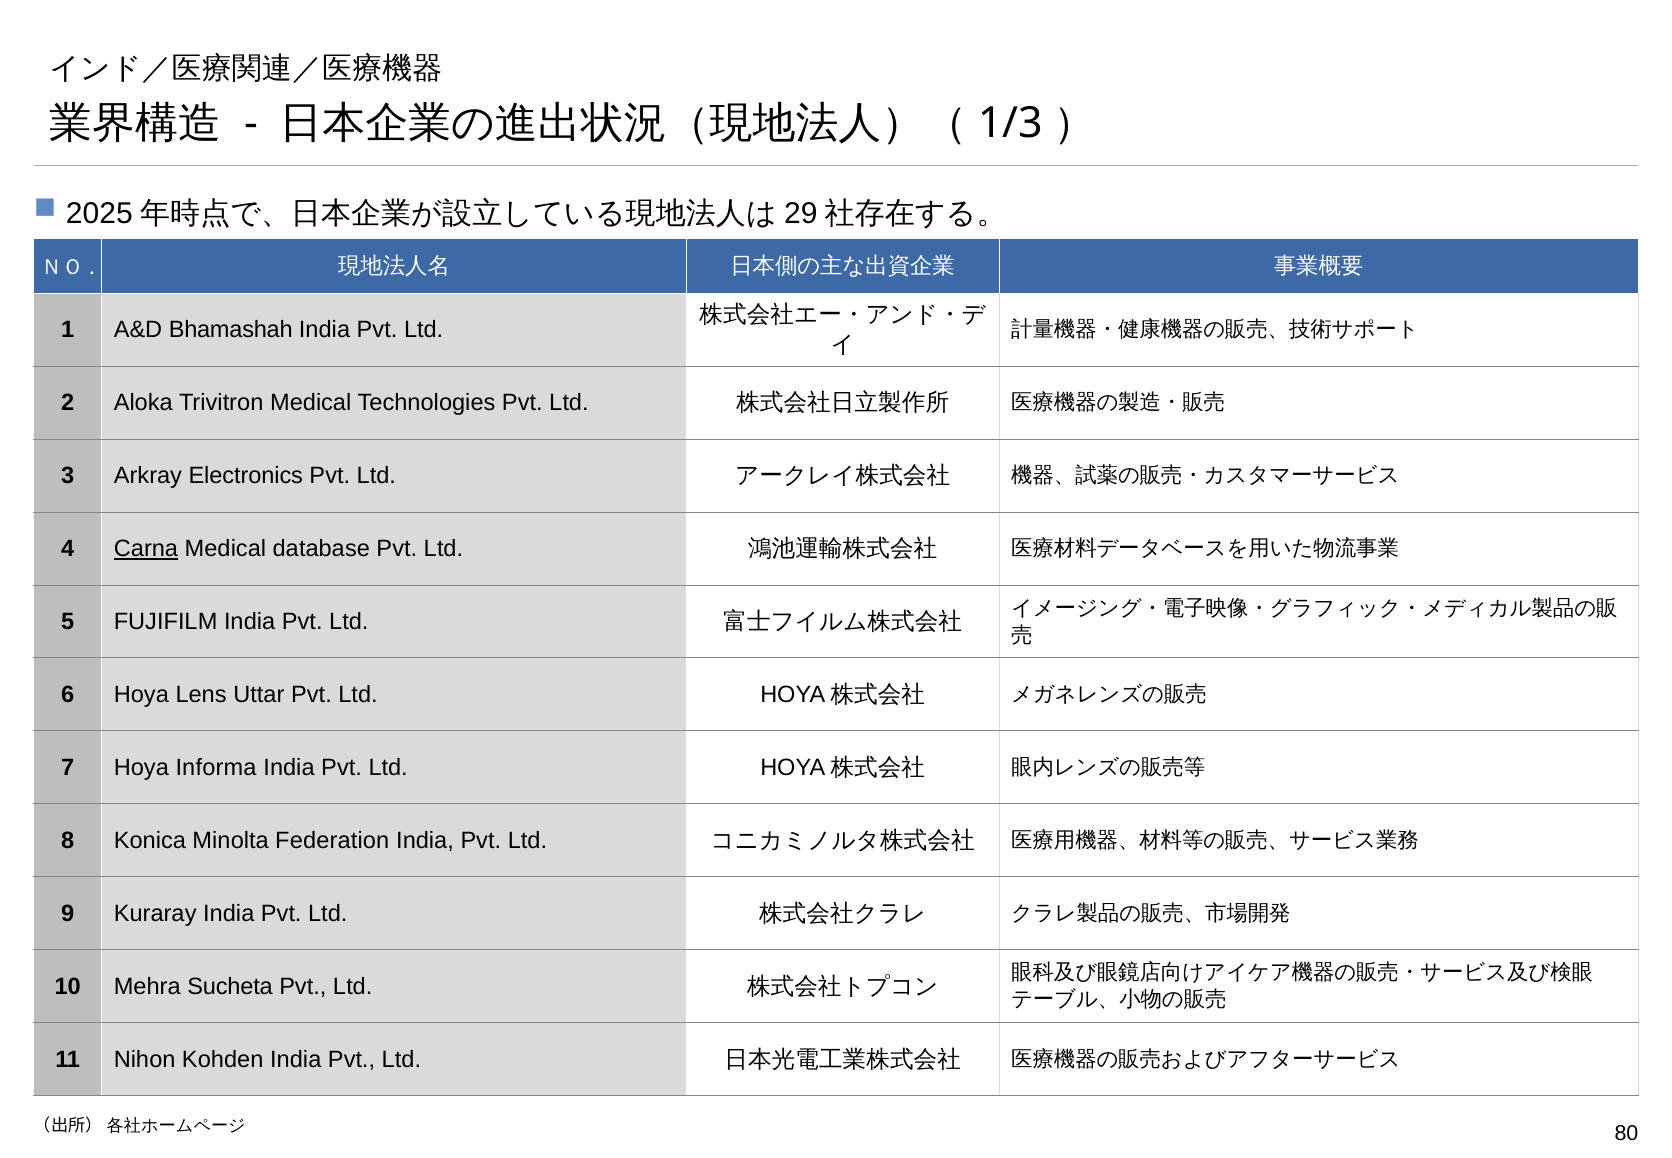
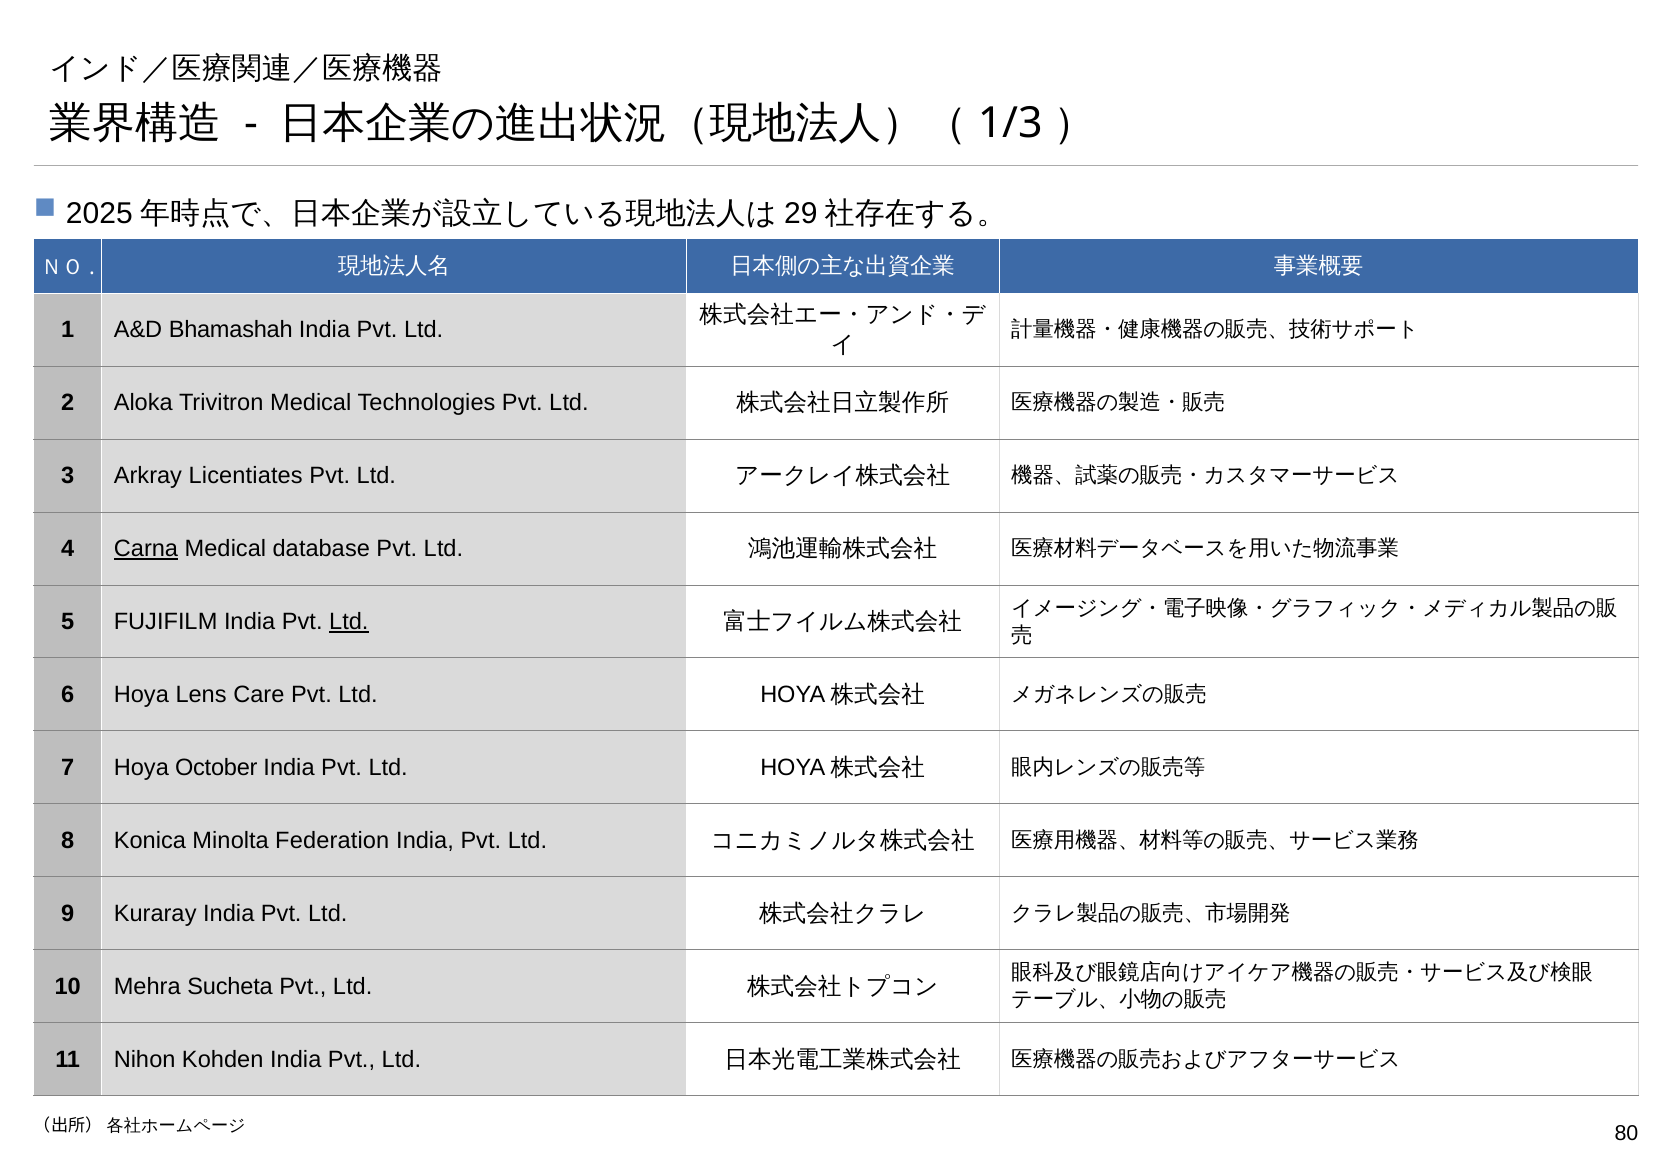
Electronics: Electronics -> Licentiates (246, 476)
Ltd underline: none -> present (349, 622)
Uttar: Uttar -> Care (259, 695)
Informa: Informa -> October (216, 767)
